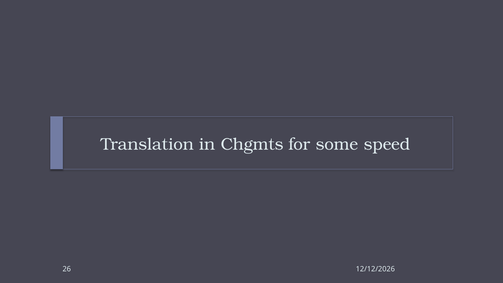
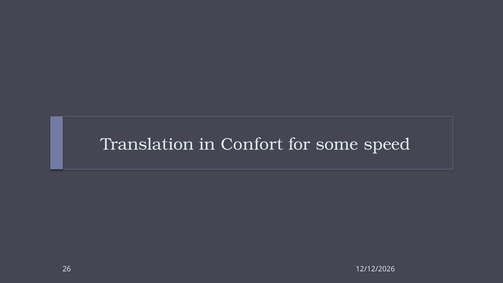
Chgmts: Chgmts -> Confort (252, 144)
